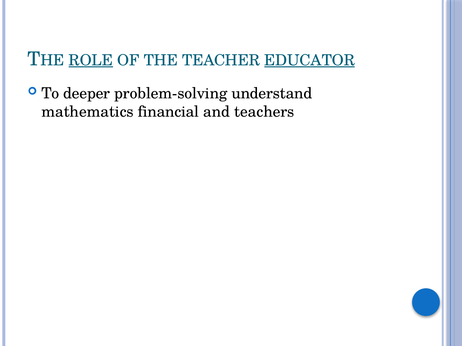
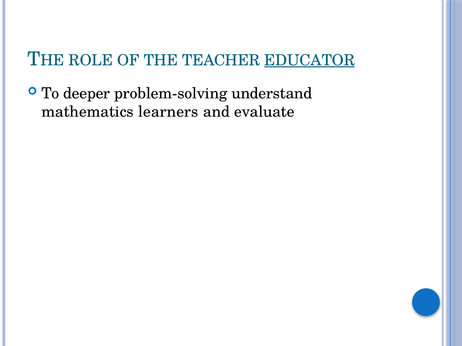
ROLE underline: present -> none (91, 60)
financial: financial -> learners (168, 112)
teachers: teachers -> evaluate (264, 112)
